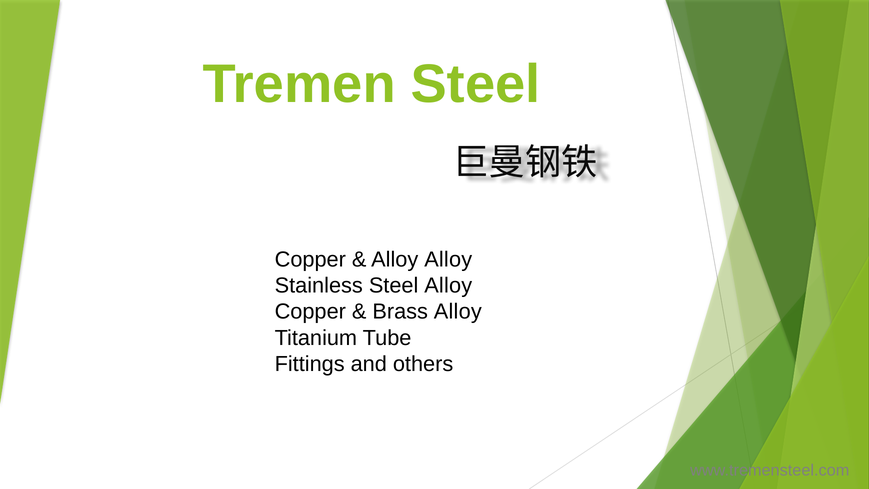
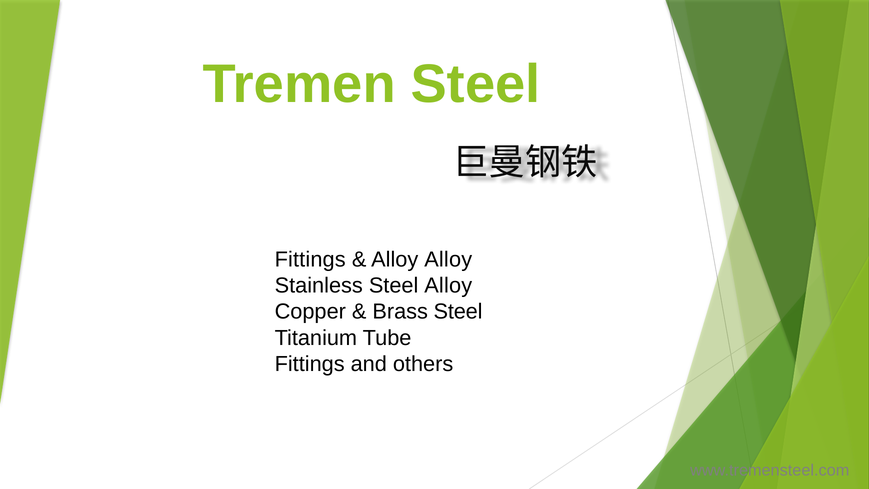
Copper: Copper -> Fittings (310, 260)
Brass Alloy: Alloy -> Steel (458, 312)
